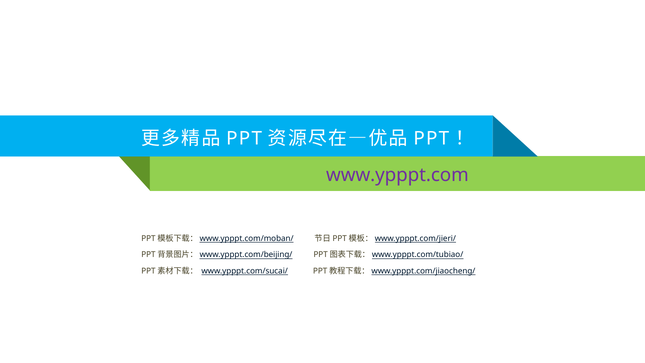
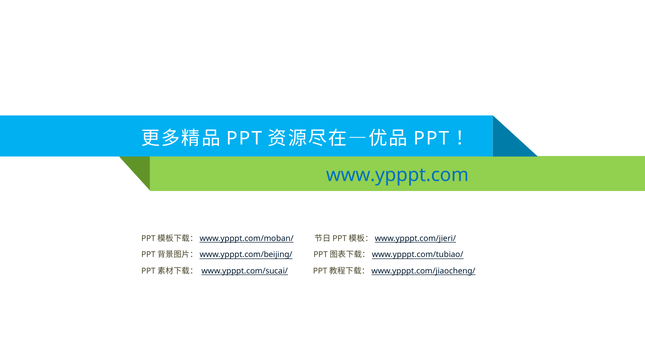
www.ypppt.com colour: purple -> blue (397, 175)
